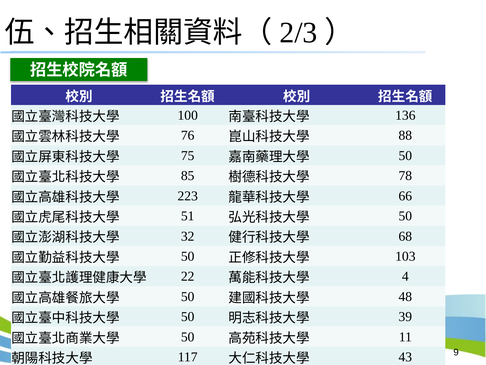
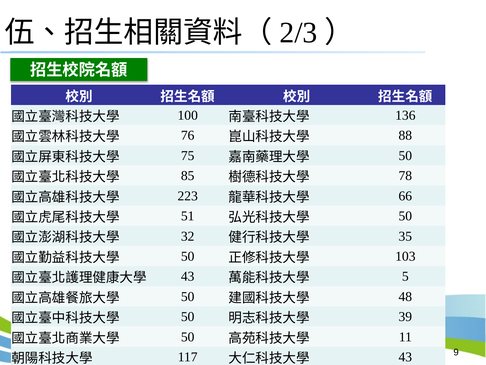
68: 68 -> 35 (405, 236)
22: 22 -> 43 (188, 276)
4: 4 -> 5 (405, 276)
